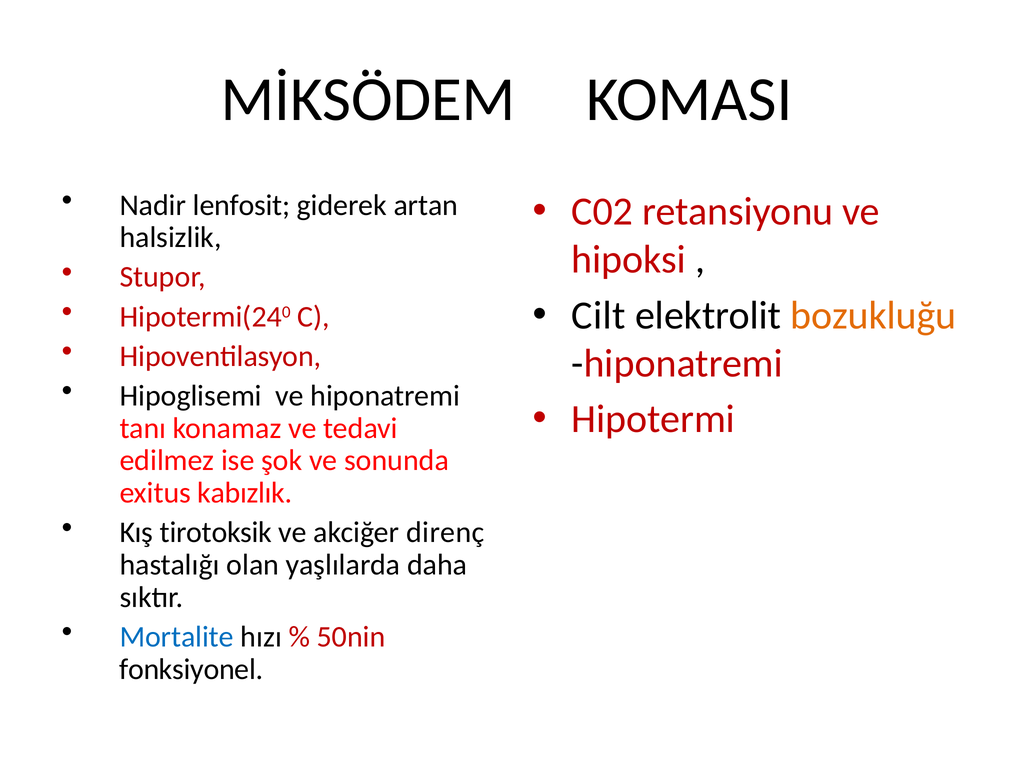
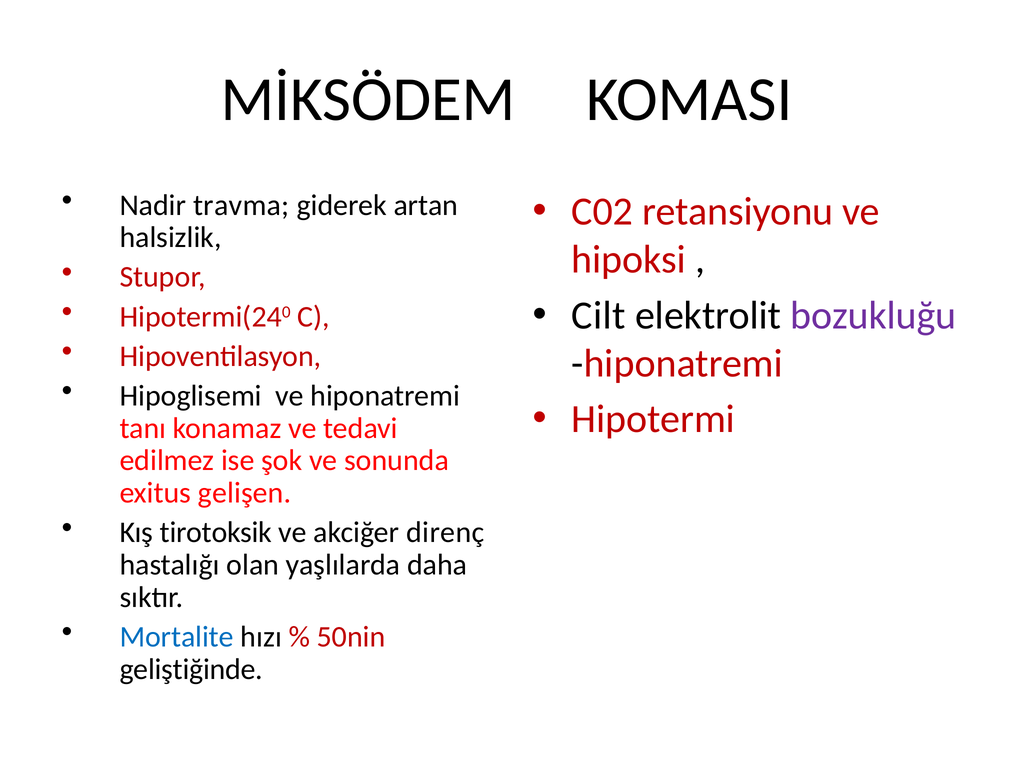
lenfosit: lenfosit -> travma (241, 205)
bozukluğu colour: orange -> purple (873, 316)
kabızlık: kabızlık -> gelişen (245, 493)
fonksiyonel: fonksiyonel -> geliştiğinde (191, 669)
